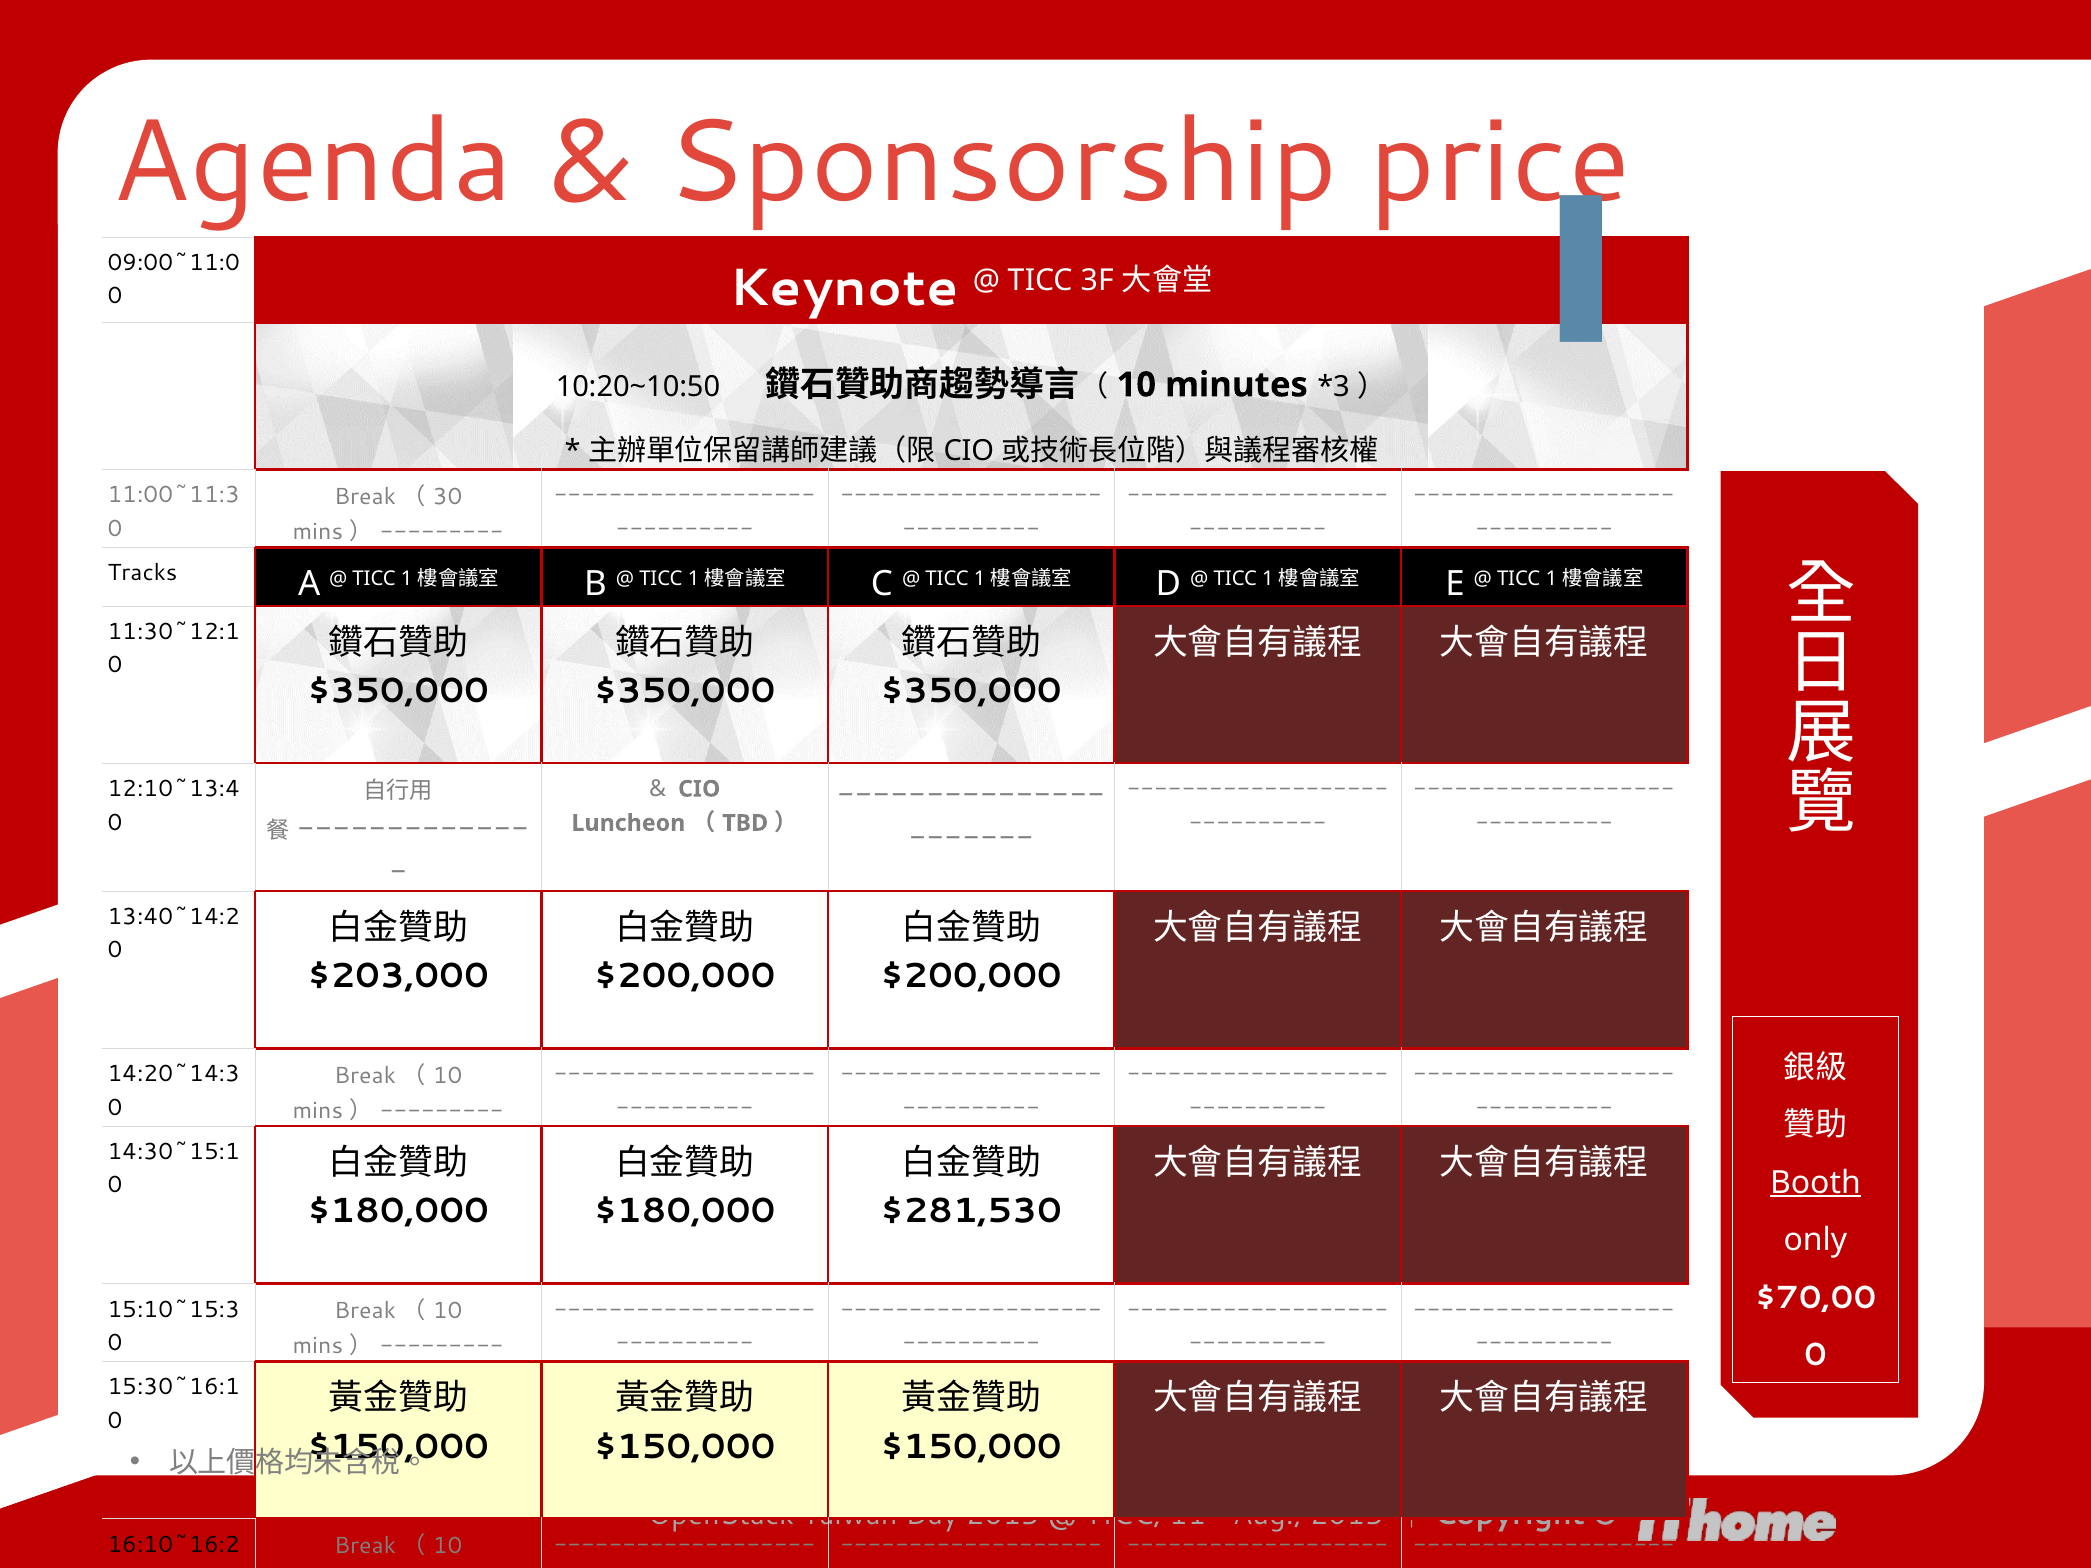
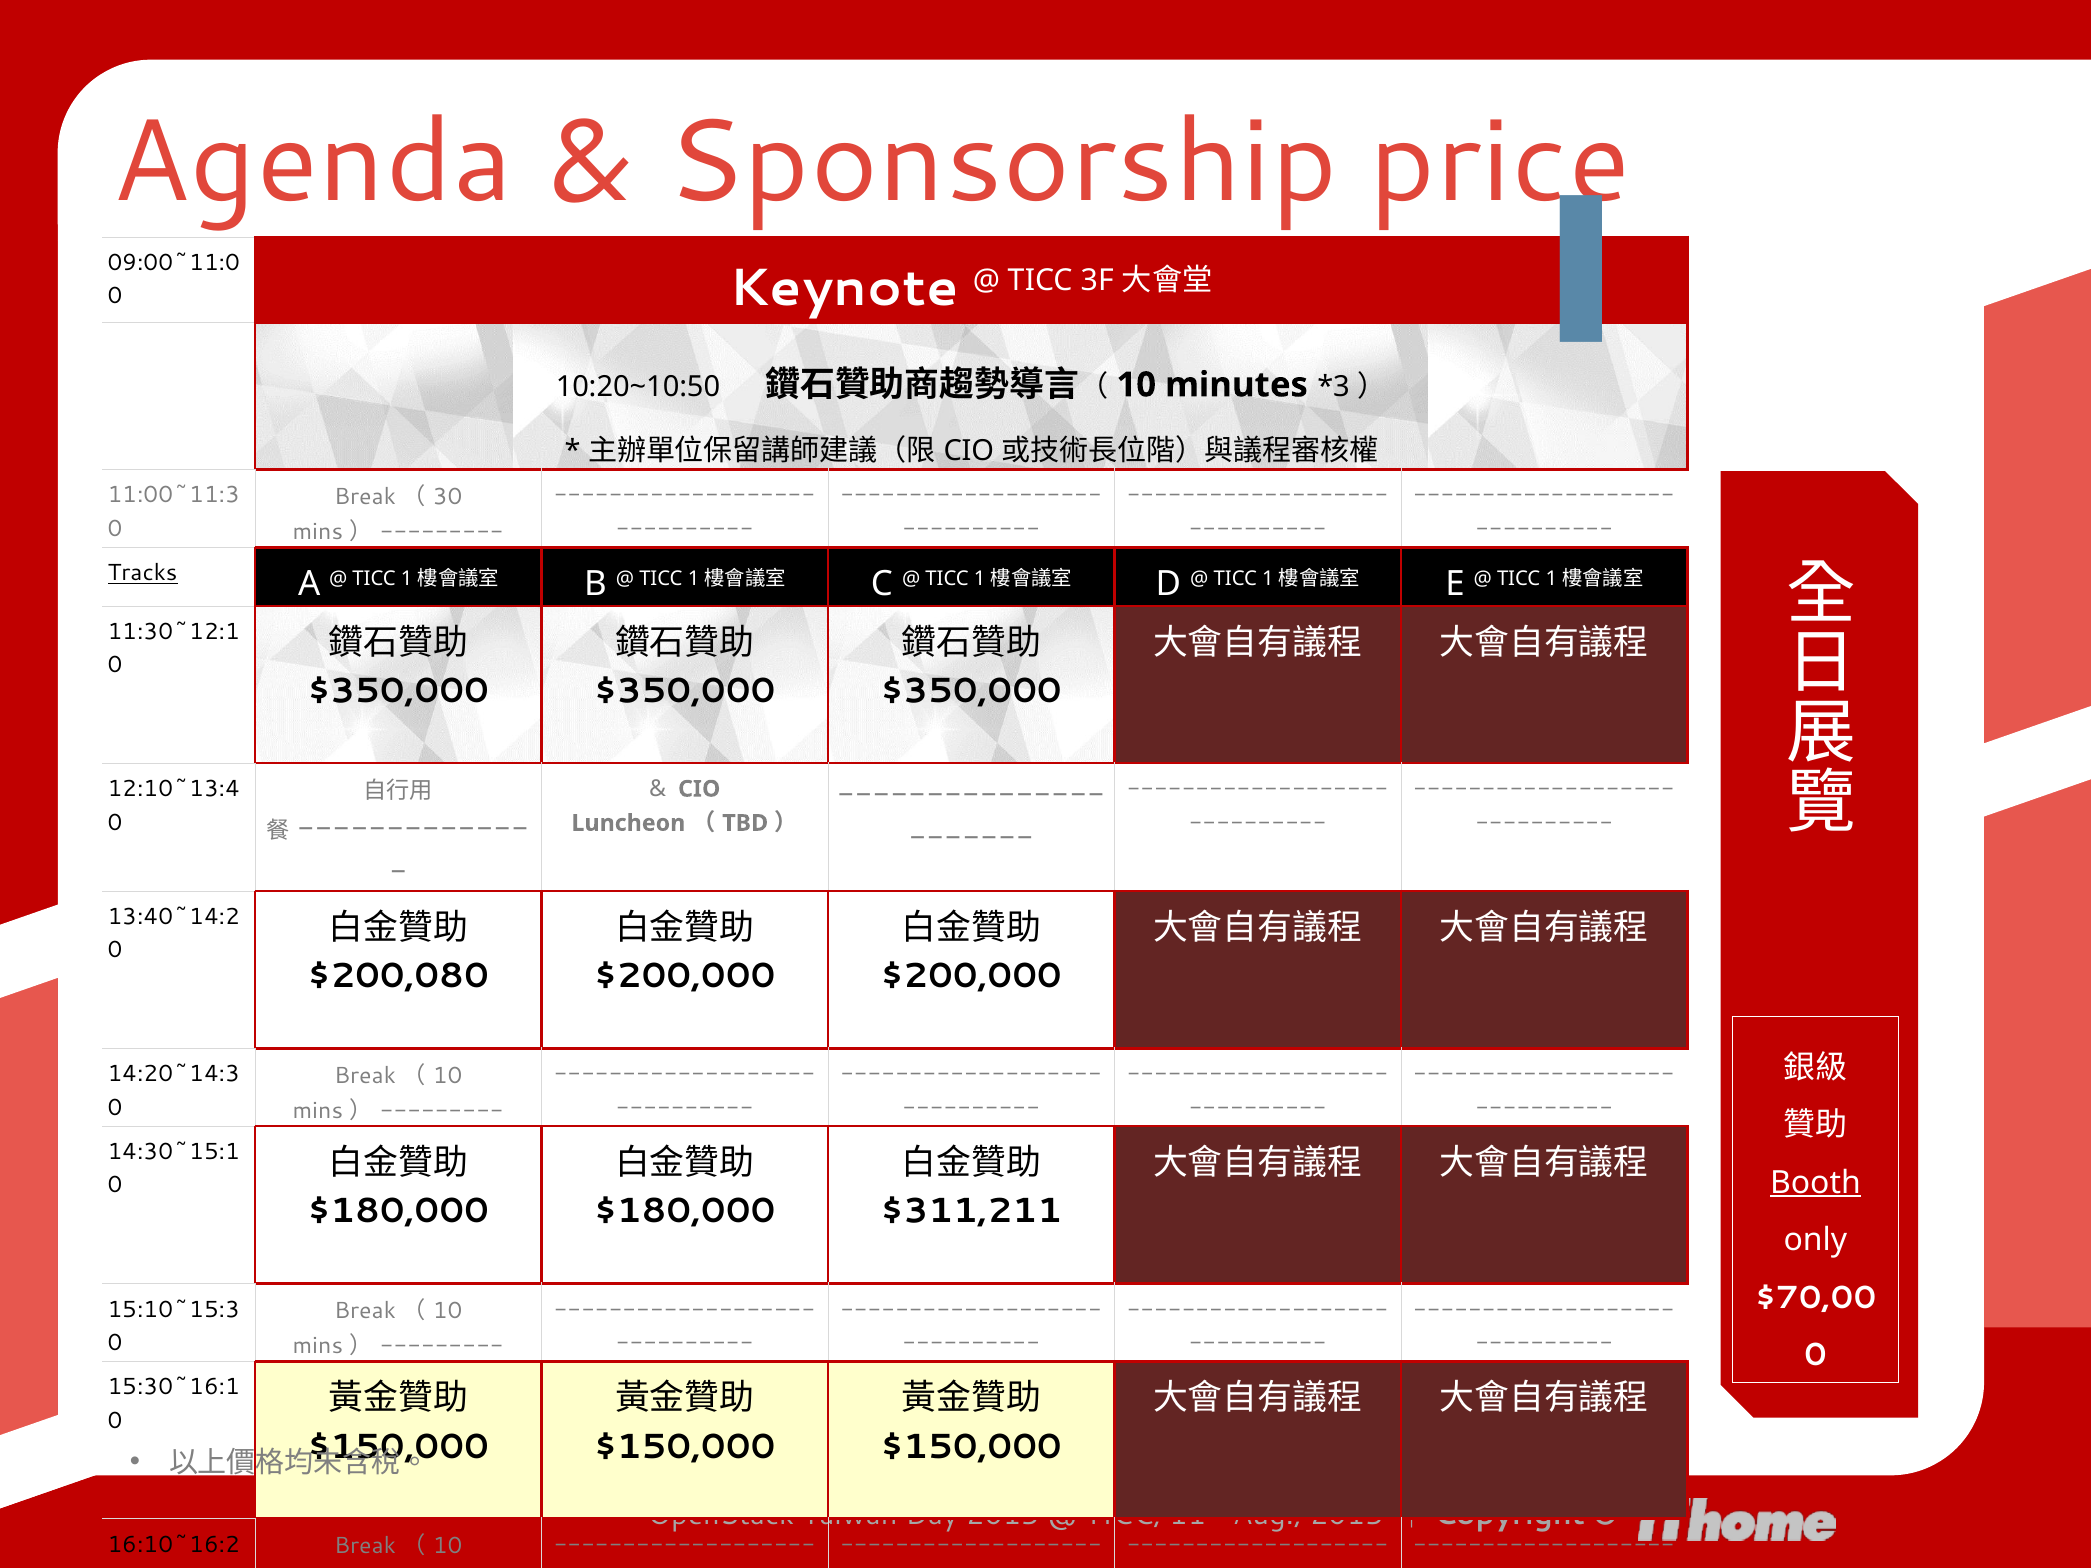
Tracks underline: none -> present (143, 573)
$203,000: $203,000 -> $200,080 (398, 977)
$281,530: $281,530 -> $311,211 (971, 1212)
